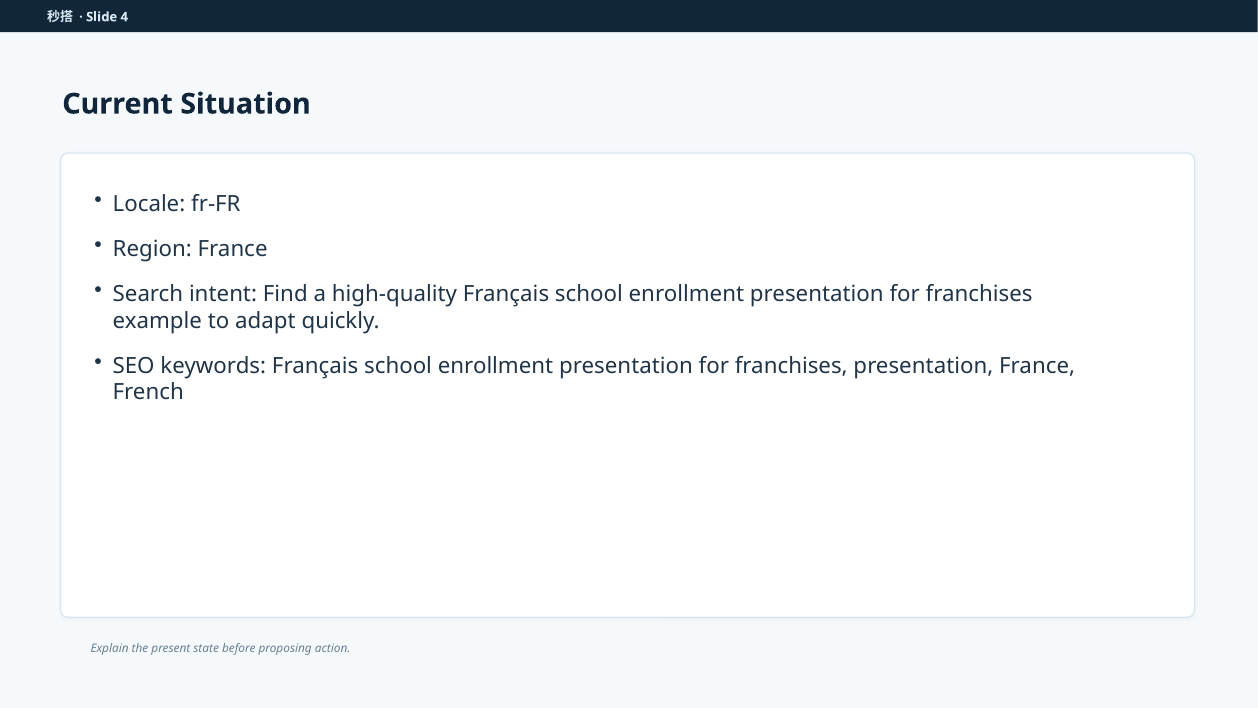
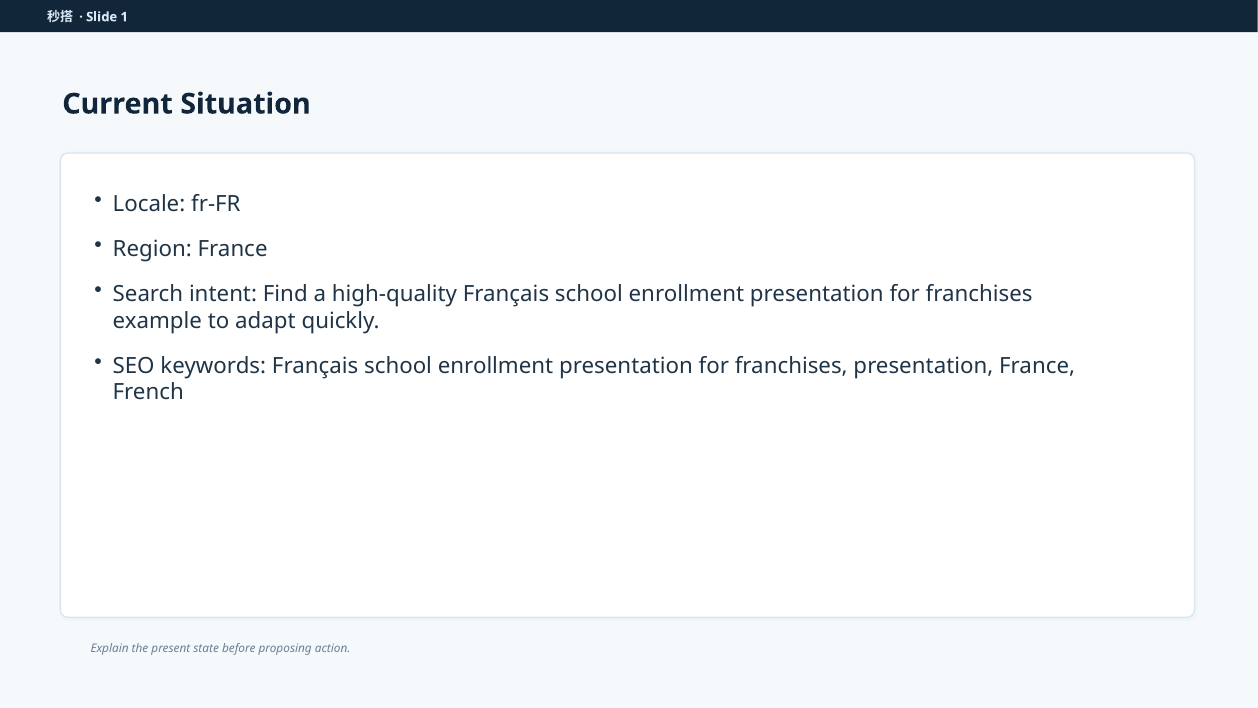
4: 4 -> 1 (124, 17)
